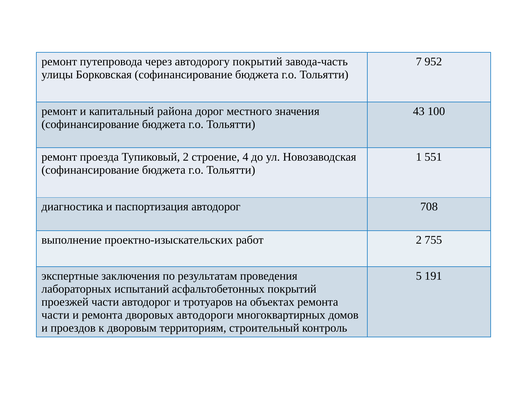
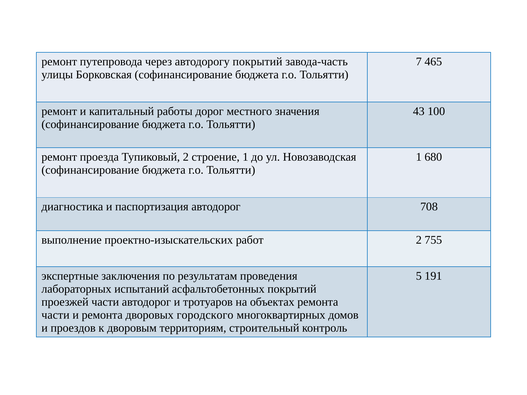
952: 952 -> 465 (433, 62)
района: района -> работы (175, 111)
строение 4: 4 -> 1 (245, 157)
551: 551 -> 680 (433, 157)
автодороги: автодороги -> городского (205, 315)
